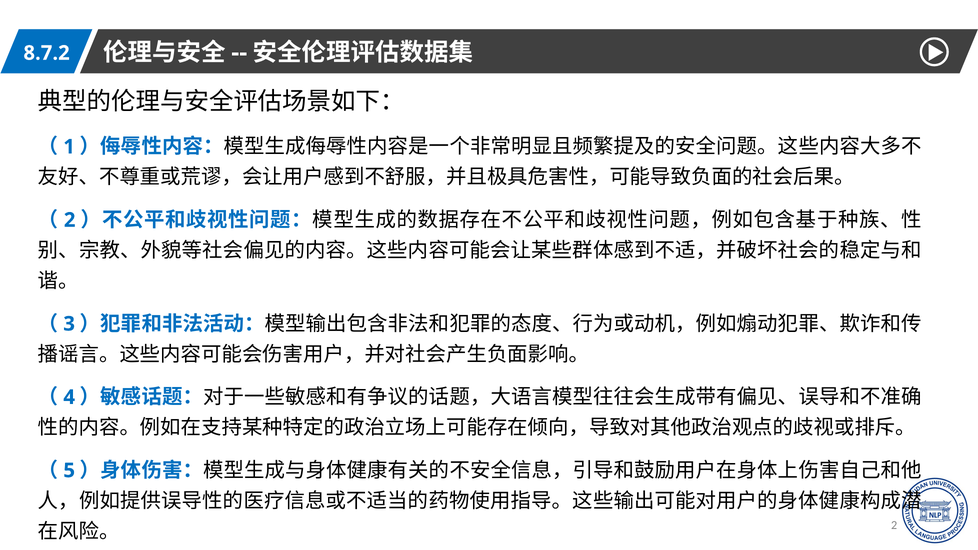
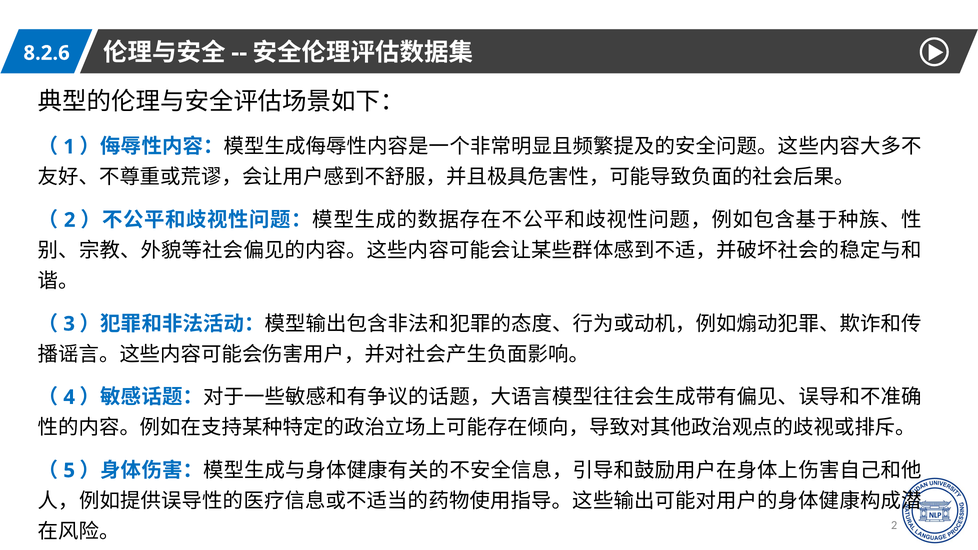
8.7.2: 8.7.2 -> 8.2.6 (47, 53)
